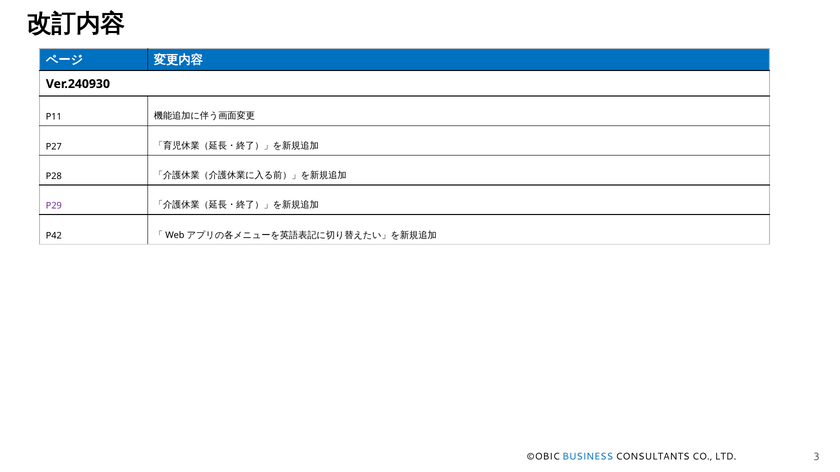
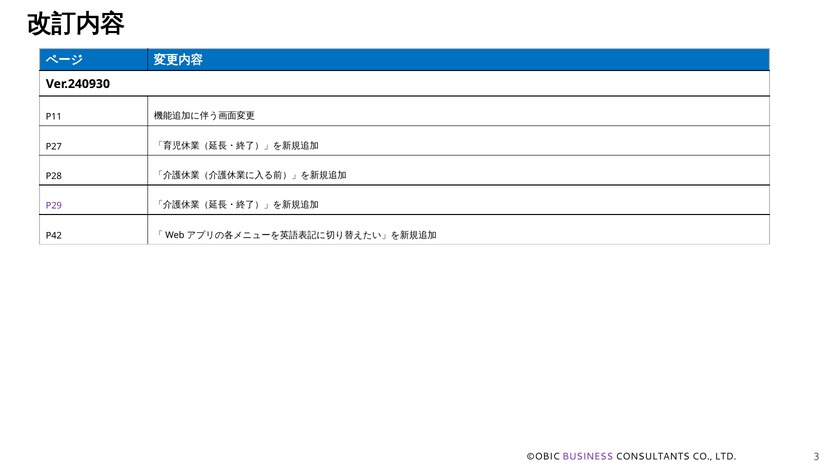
BUSINESS colour: blue -> purple (588, 457)
